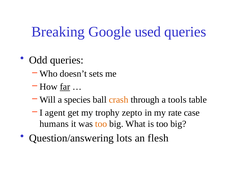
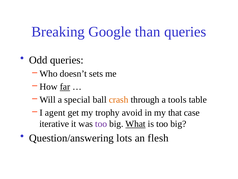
used: used -> than (148, 32)
species: species -> special (77, 99)
zepto: zepto -> avoid (132, 112)
rate: rate -> that (175, 112)
humans: humans -> iterative (54, 124)
too colour: orange -> purple (101, 124)
What underline: none -> present (136, 124)
